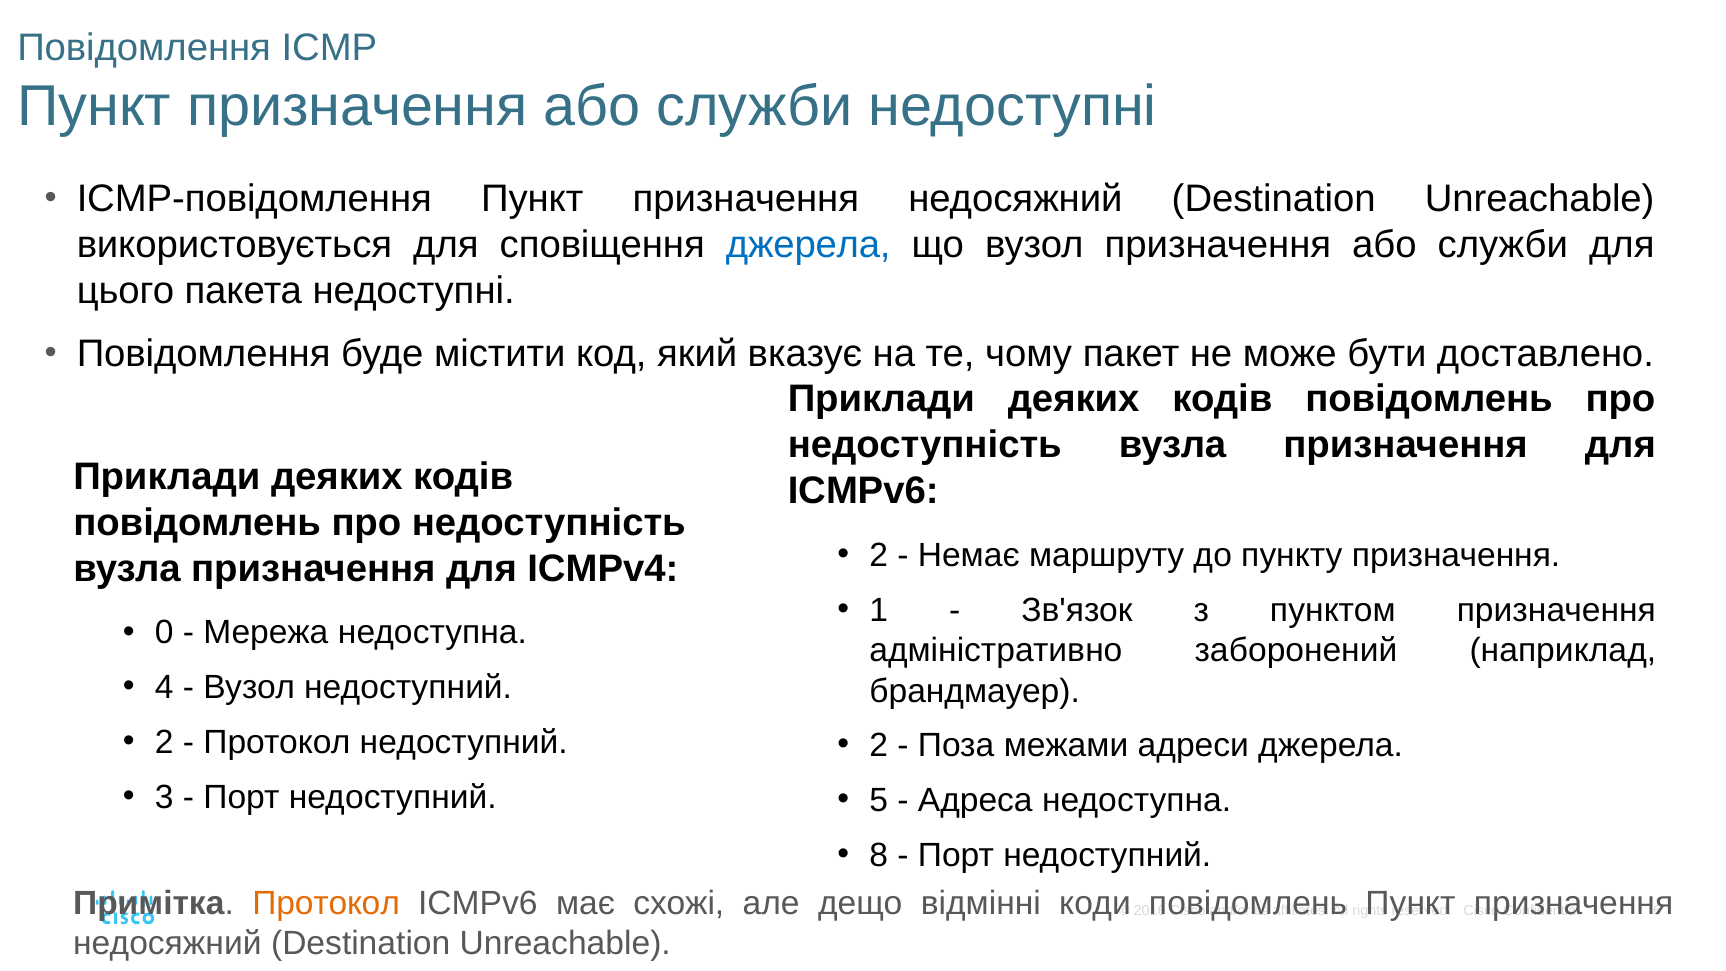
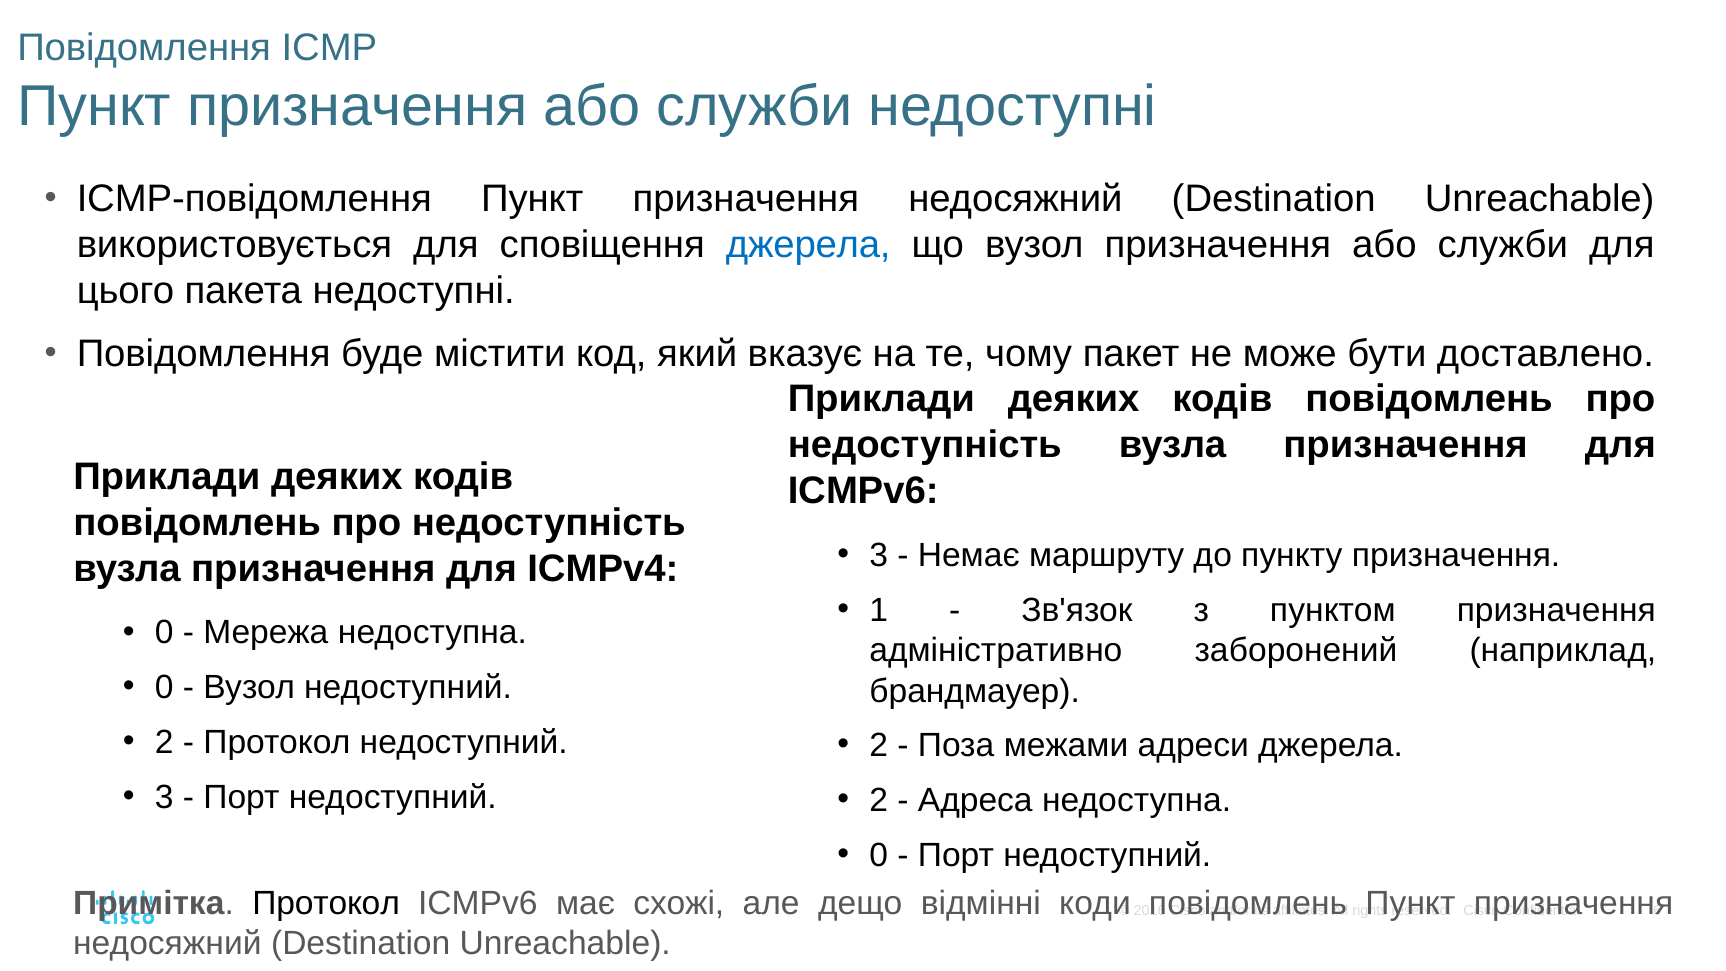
2: 2 -> 3 (879, 556)
4: 4 -> 0 (164, 687)
5: 5 -> 2 (879, 800)
8: 8 -> 0 (879, 855)
Протокол colour: orange -> black (326, 903)
